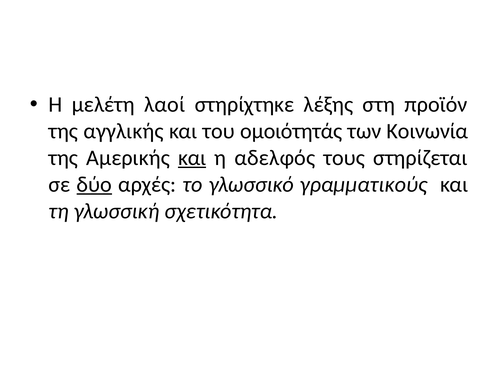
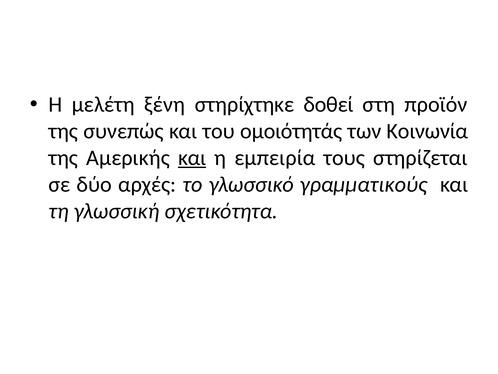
λαοί: λαοί -> ξένη (165, 104)
λέξης: λέξης -> δοθεί (328, 104)
αγγλικής: αγγλικής -> συνεπώς (124, 131)
αδελφός: αδελφός -> εμπειρία (275, 158)
δύο underline: present -> none (94, 184)
